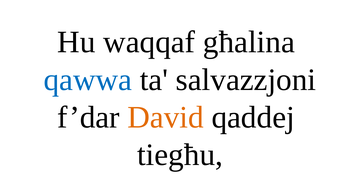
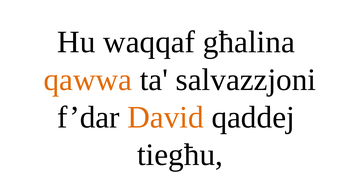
qawwa colour: blue -> orange (88, 80)
